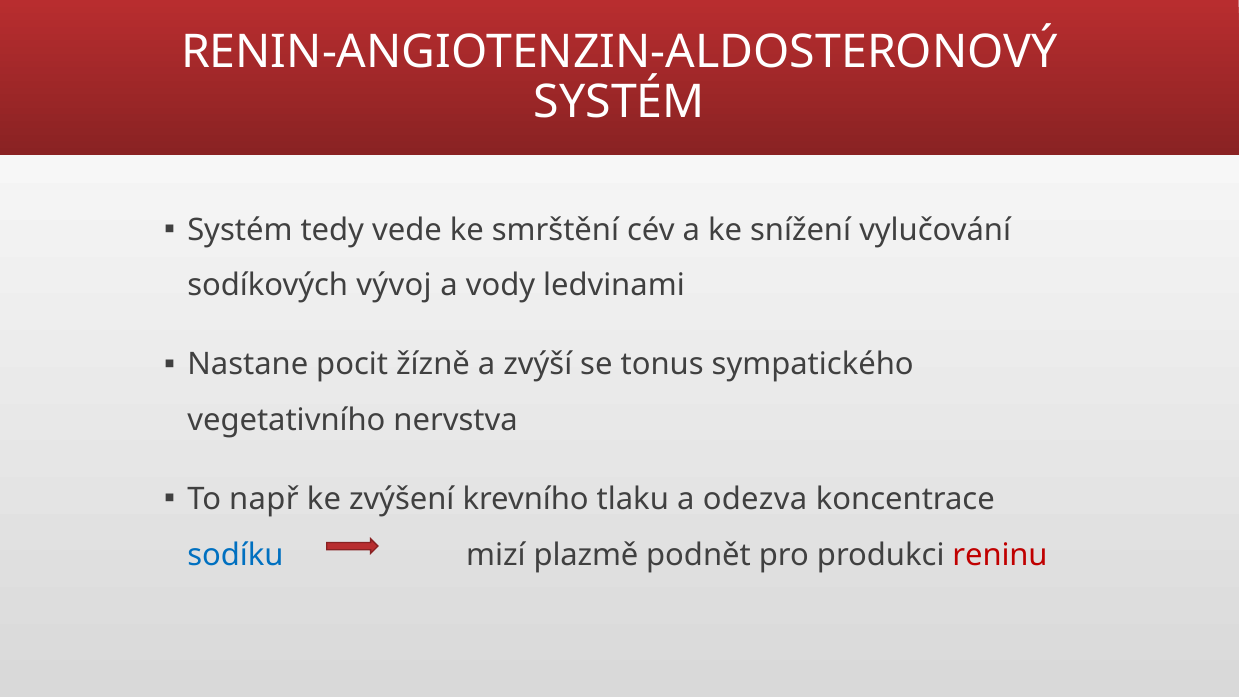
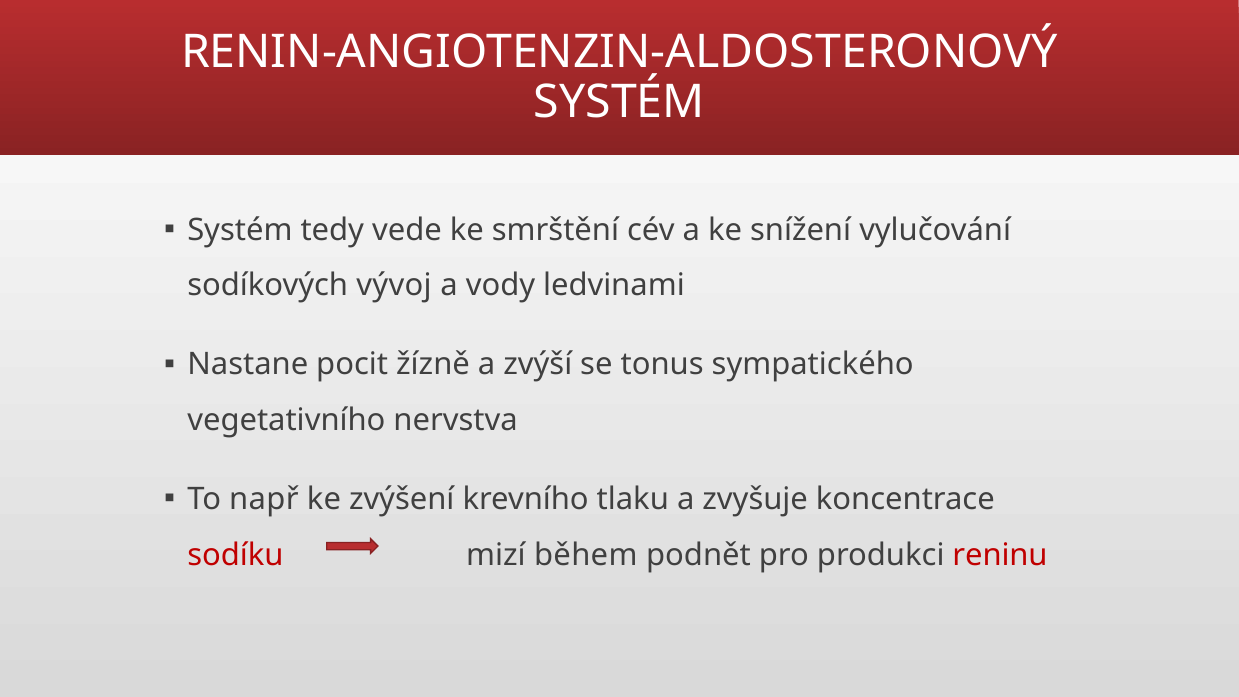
odezva: odezva -> zvyšuje (755, 499)
sodíku colour: blue -> red (236, 555)
plazmě: plazmě -> během (586, 555)
